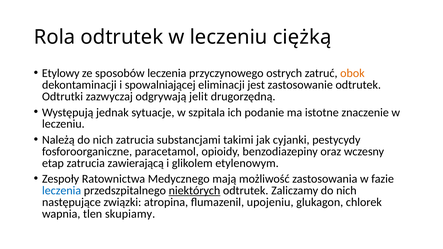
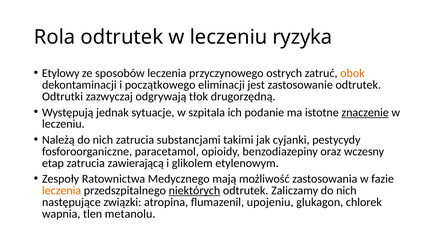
ciężką: ciężką -> ryzyka (302, 37)
spowalniającej: spowalniającej -> początkowego (160, 85)
jelit: jelit -> tłok (199, 97)
znaczenie underline: none -> present (365, 112)
leczenia colour: blue -> orange (62, 191)
skupiamy: skupiamy -> metanolu (130, 214)
